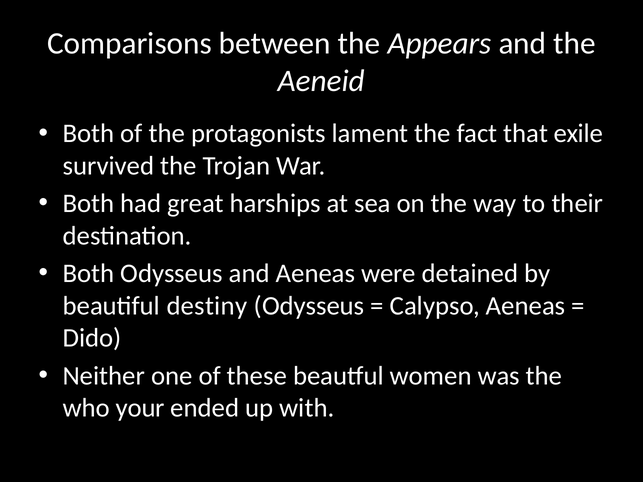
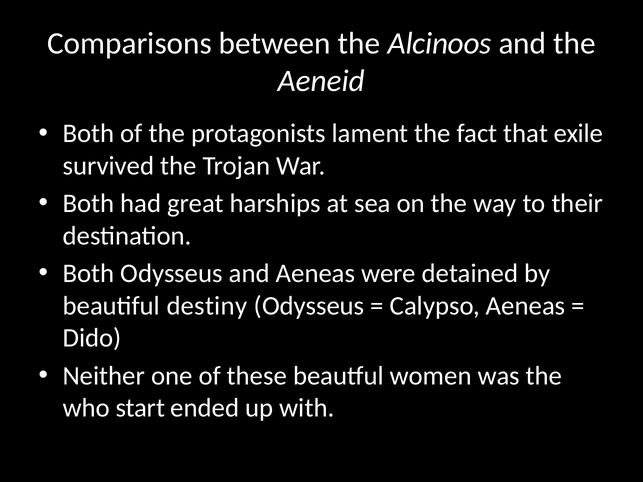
Appears: Appears -> Alcinoos (440, 43)
your: your -> start (140, 408)
